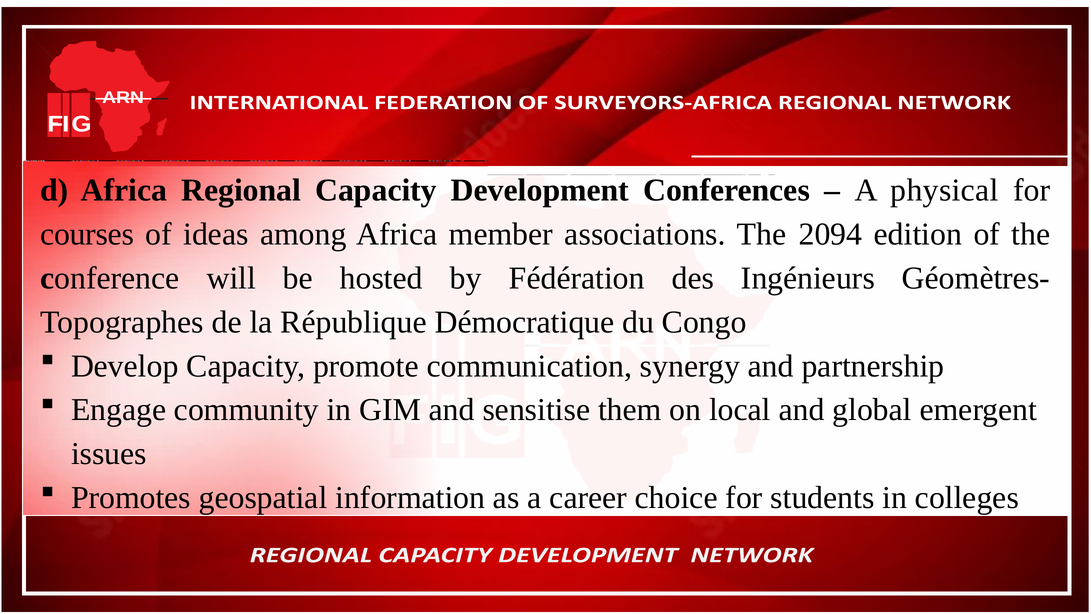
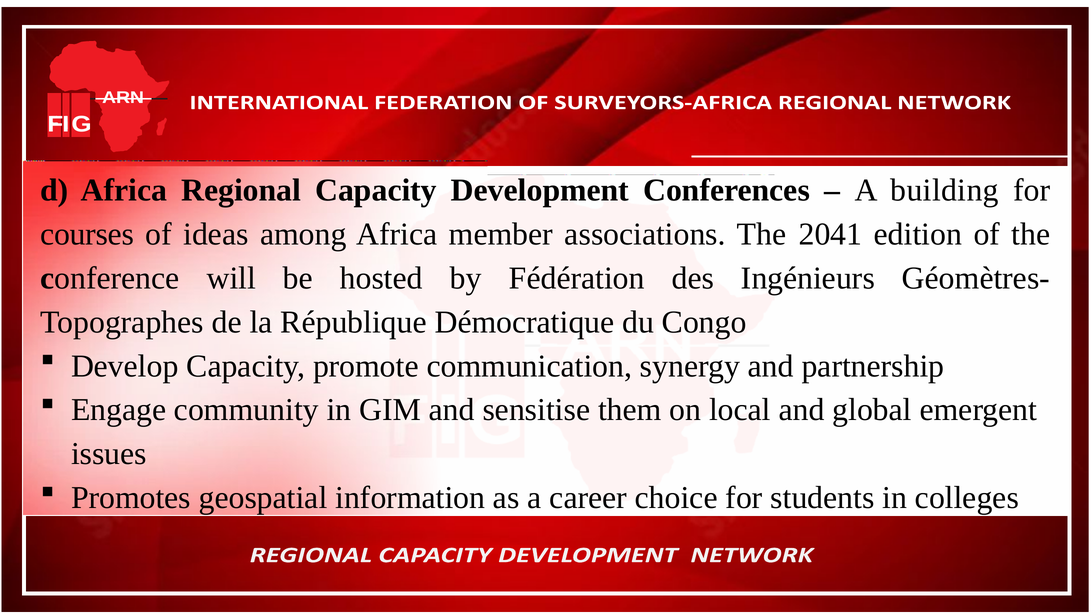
physical: physical -> building (945, 190)
2094: 2094 -> 2041 (831, 234)
